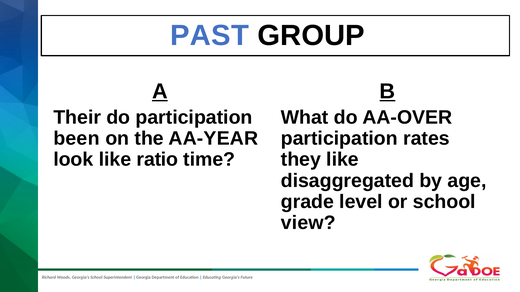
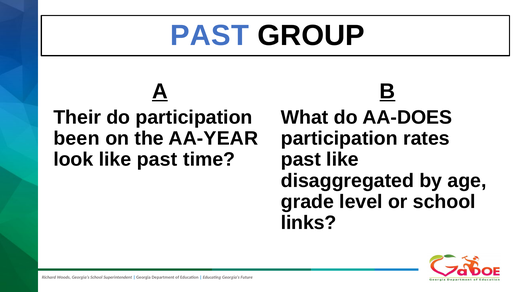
AA-OVER: AA-OVER -> AA-DOES (407, 118)
like ratio: ratio -> past (157, 160)
they: they -> past (301, 160)
view: view -> links (309, 223)
